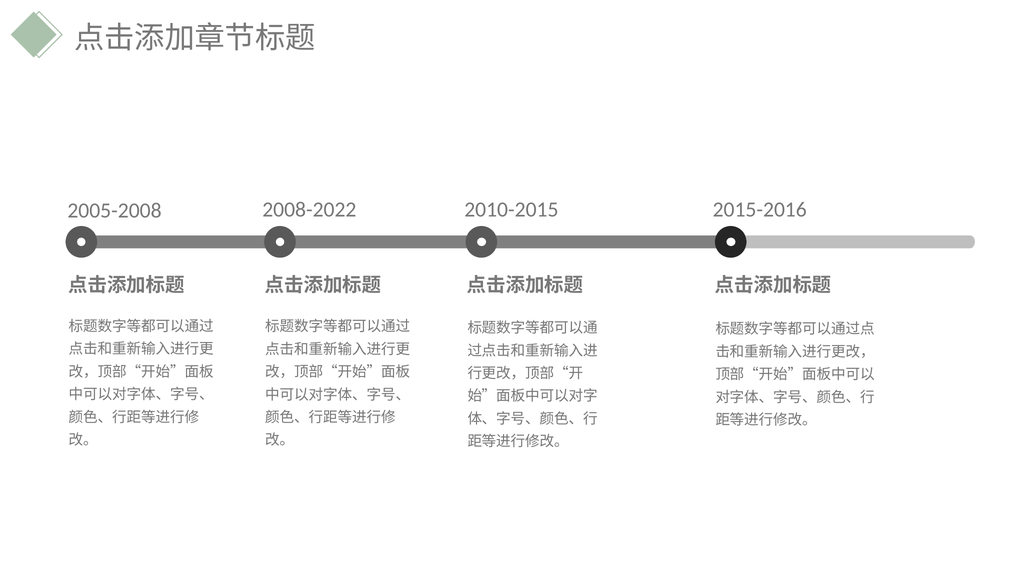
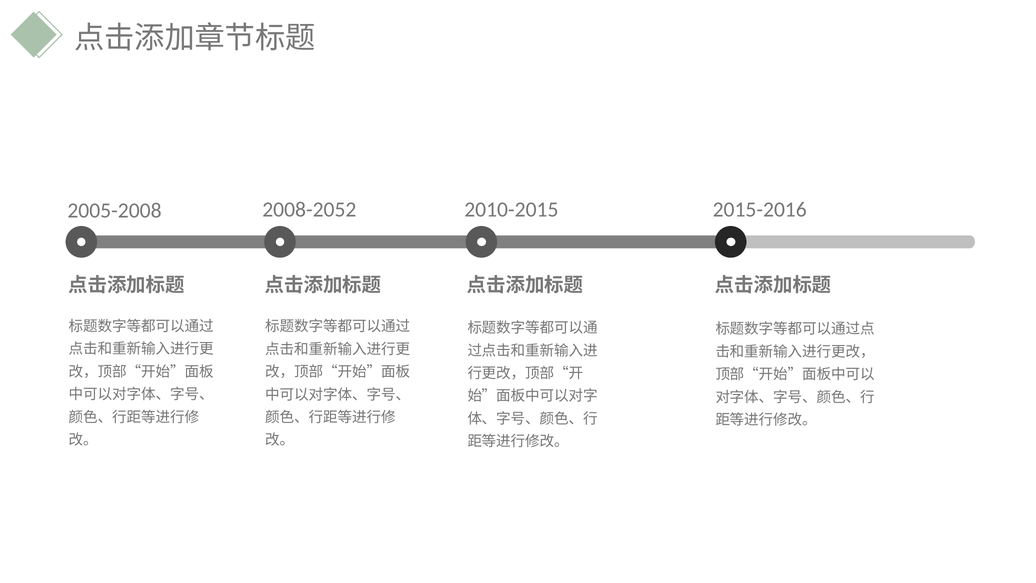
2008-2022: 2008-2022 -> 2008-2052 (309, 209)
